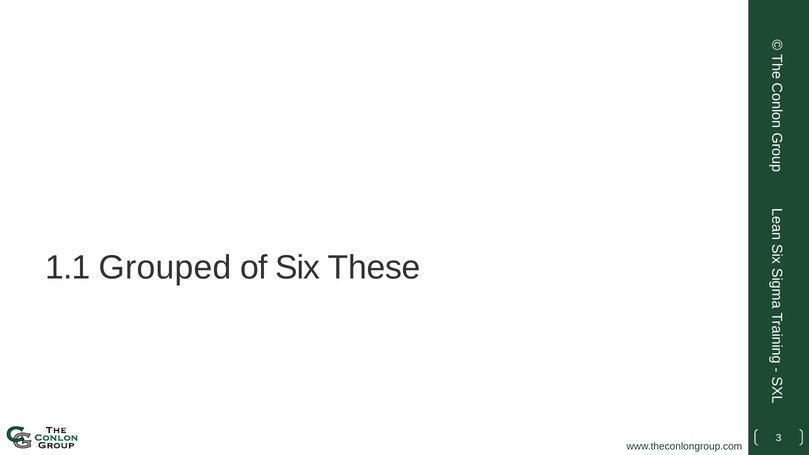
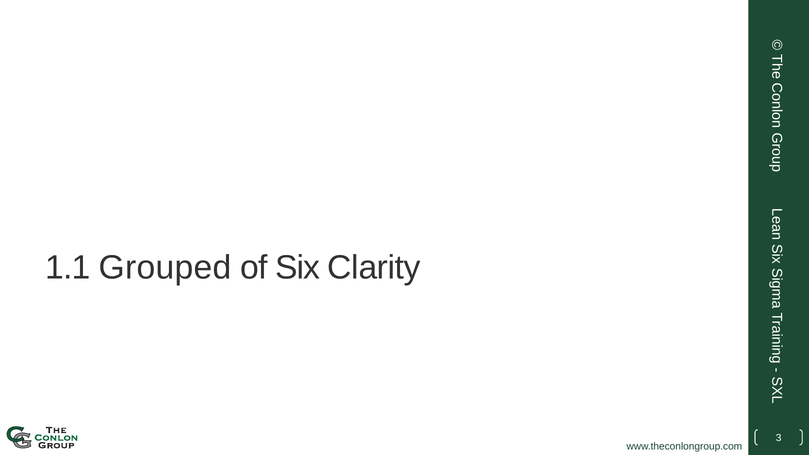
These: These -> Clarity (374, 267)
